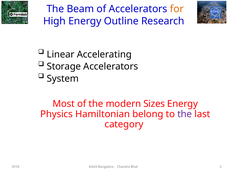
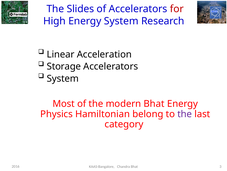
Beam: Beam -> Slides (80, 9)
for colour: orange -> red (177, 9)
Energy Outline: Outline -> System (121, 21)
Accelerating: Accelerating -> Acceleration (104, 54)
modern Sizes: Sizes -> Bhat (154, 103)
